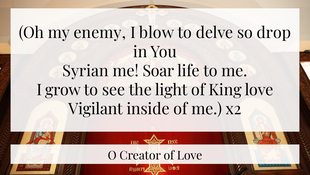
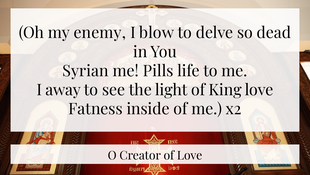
drop: drop -> dead (274, 33)
Soar: Soar -> Pills (158, 71)
grow: grow -> away (63, 90)
Vigilant: Vigilant -> Fatness (96, 109)
